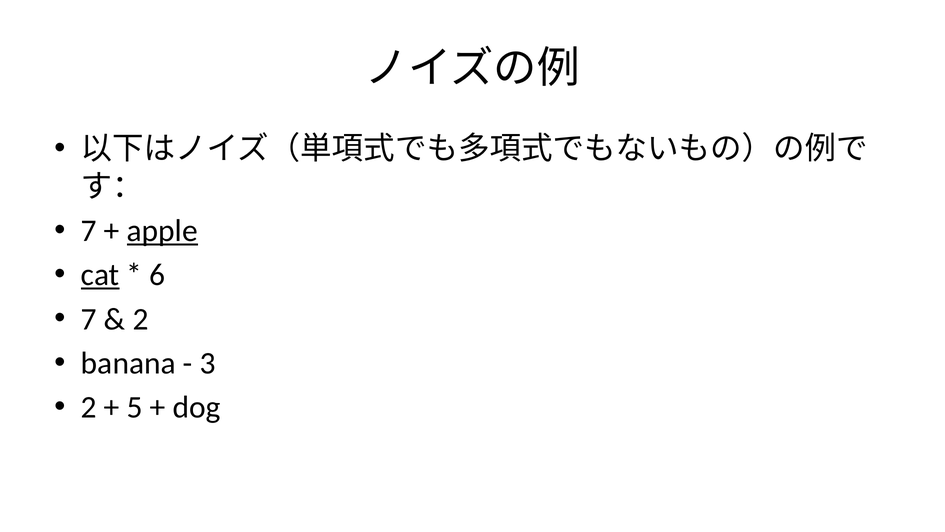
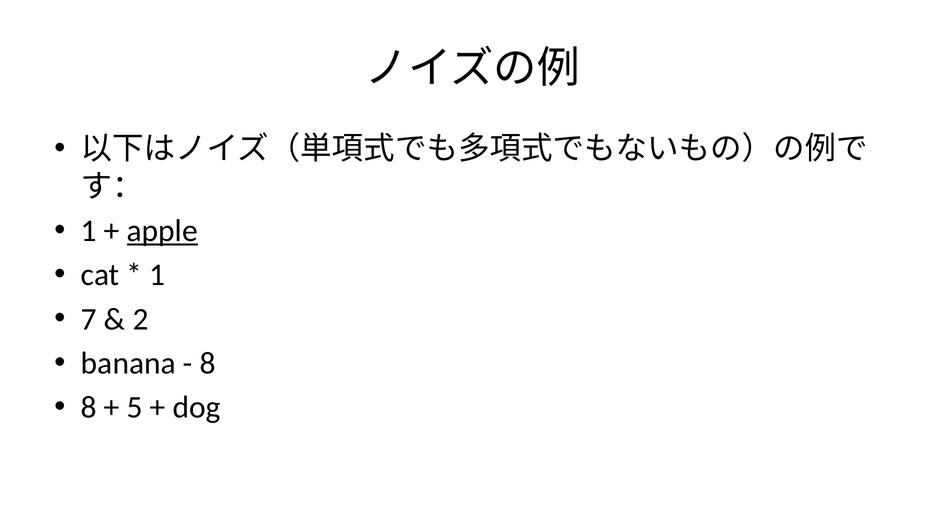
7: 7 -> 1 (89, 231)
cat underline: present -> none (100, 275)
6: 6 -> 1 (157, 275)
3: 3 -> 8 (208, 363)
2: 2 -> 8 (89, 407)
